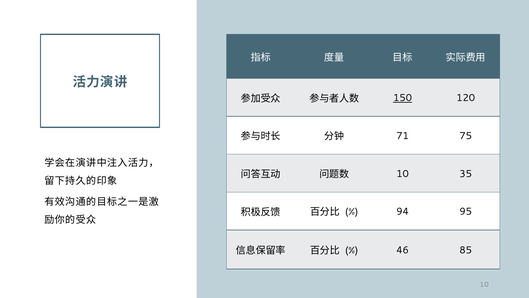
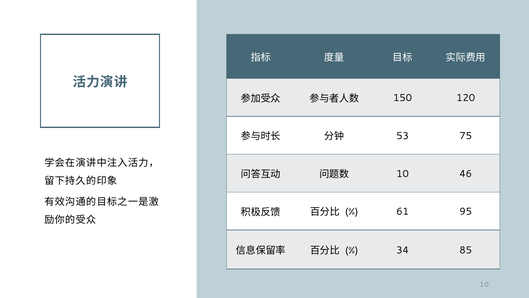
150 underline: present -> none (403, 98)
71: 71 -> 53 (403, 136)
35: 35 -> 46 (466, 173)
94: 94 -> 61 (403, 211)
46: 46 -> 34 (403, 250)
